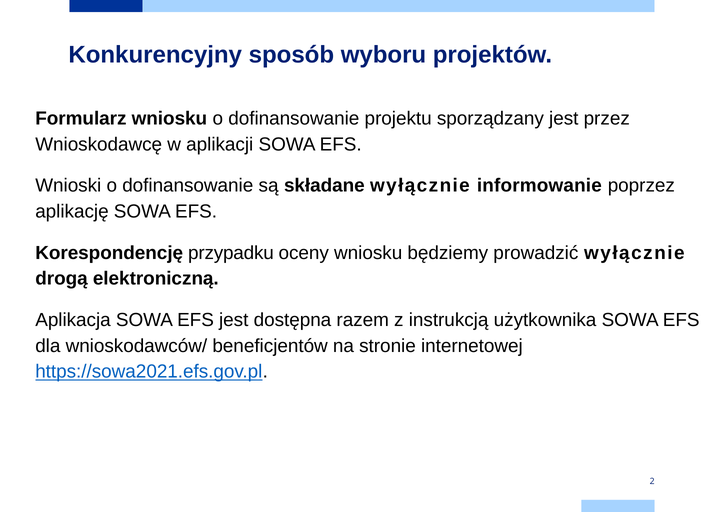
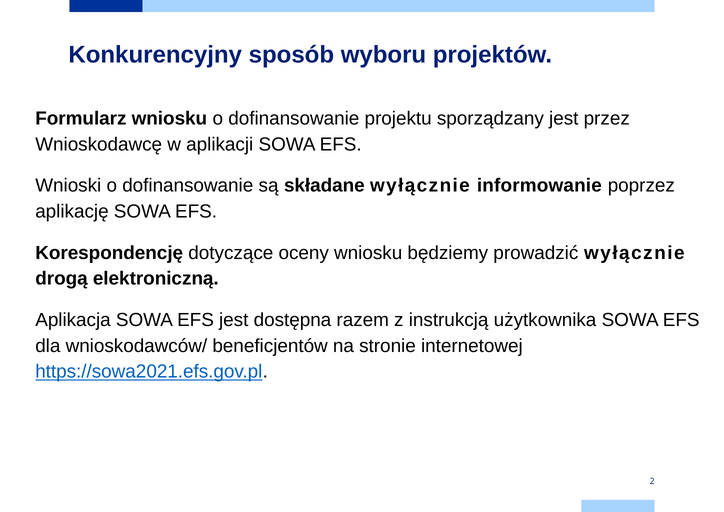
przypadku: przypadku -> dotyczące (231, 253)
